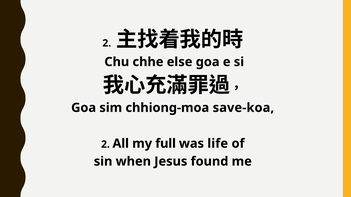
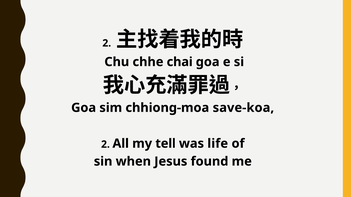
else: else -> chai (180, 62)
full: full -> tell (166, 144)
